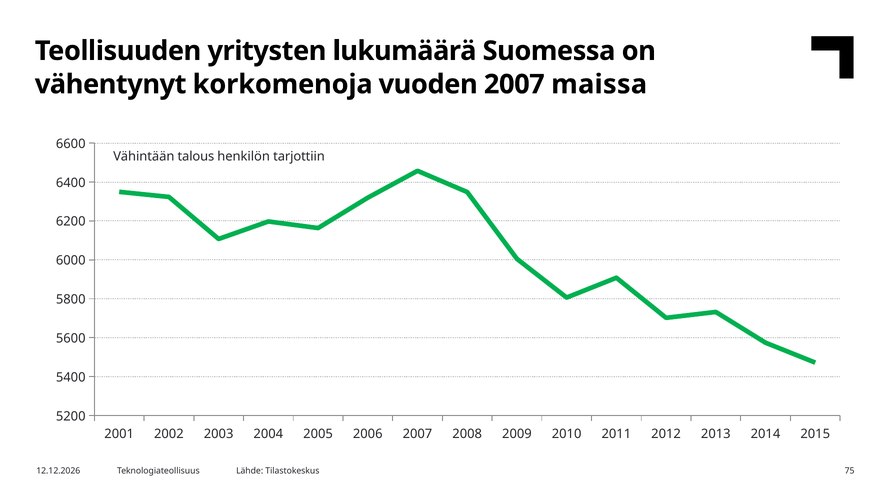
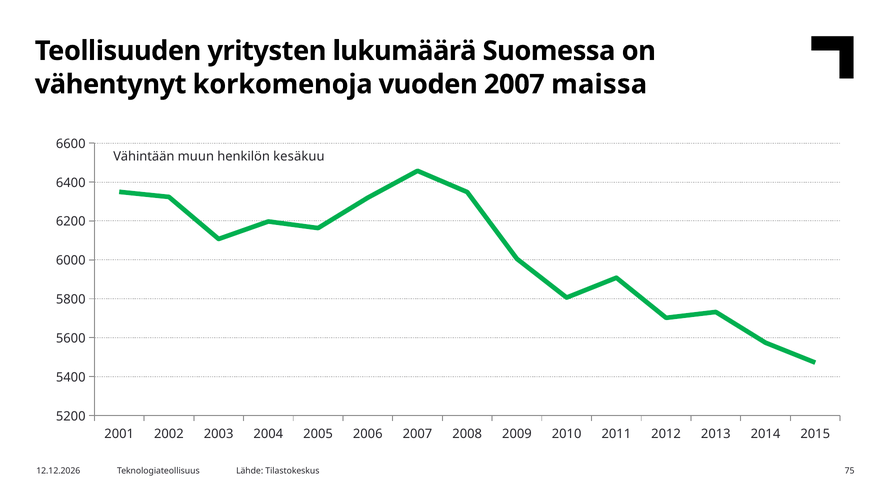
talous: talous -> muun (196, 156)
tarjottiin: tarjottiin -> kesäkuu (299, 156)
